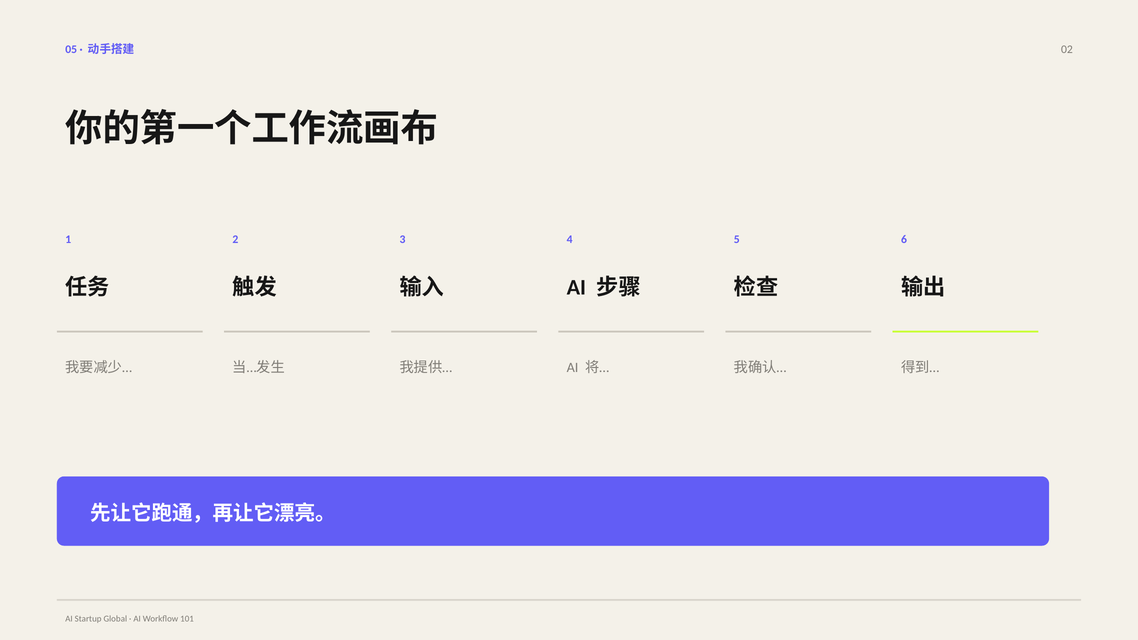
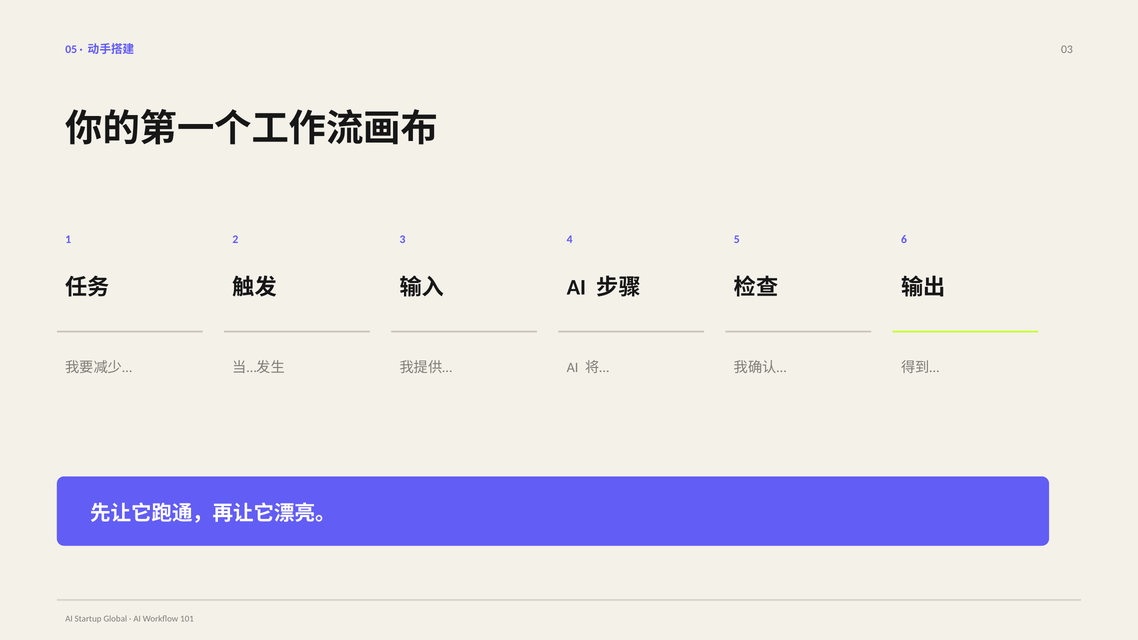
02: 02 -> 03 (1067, 49)
